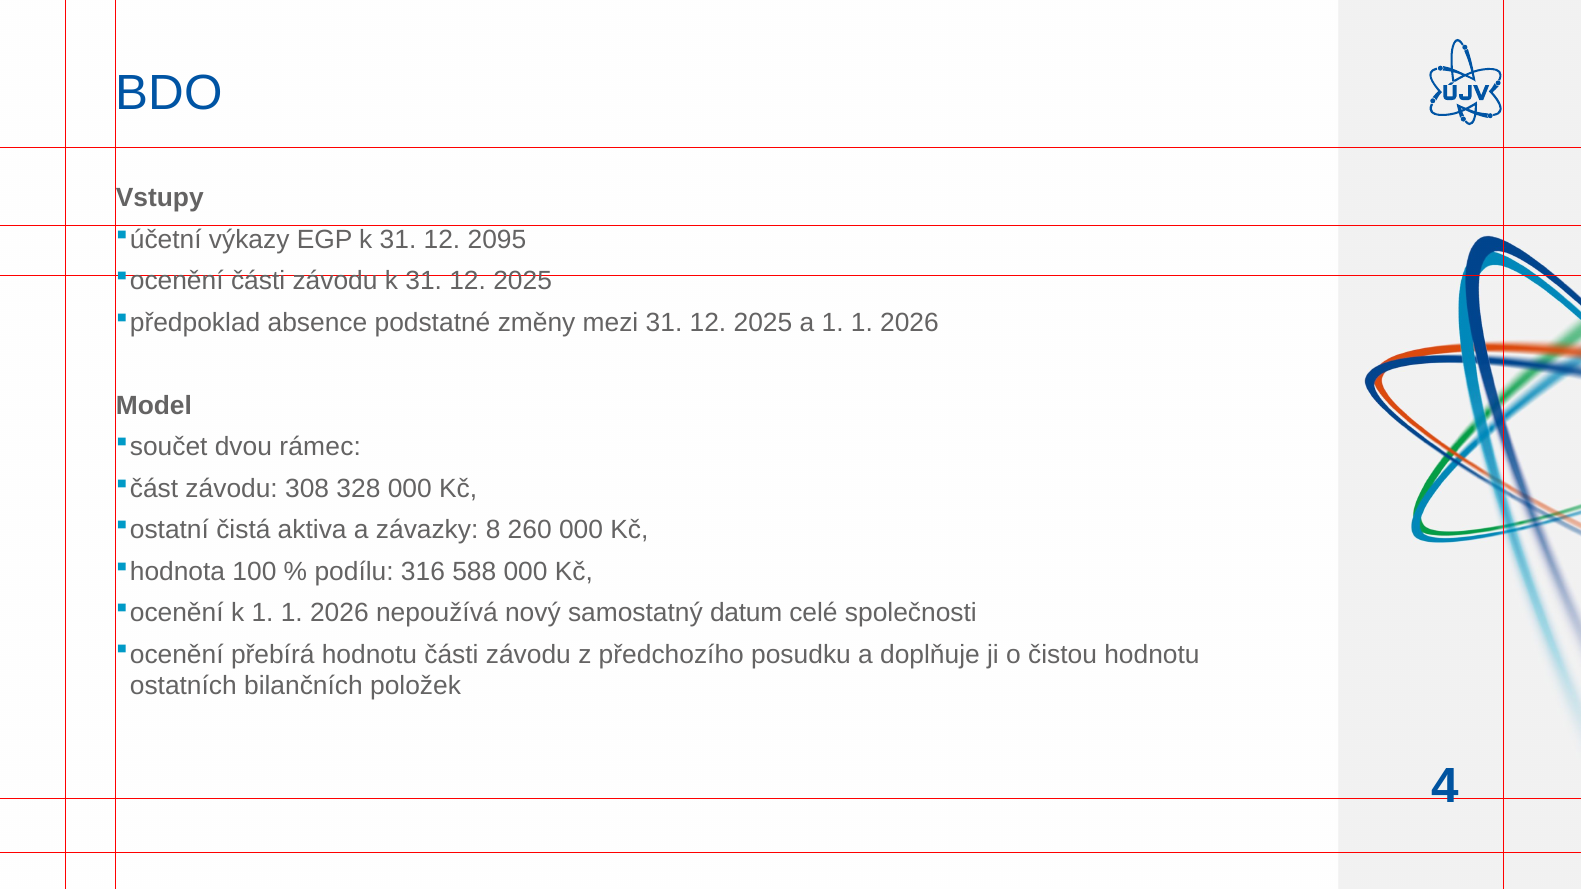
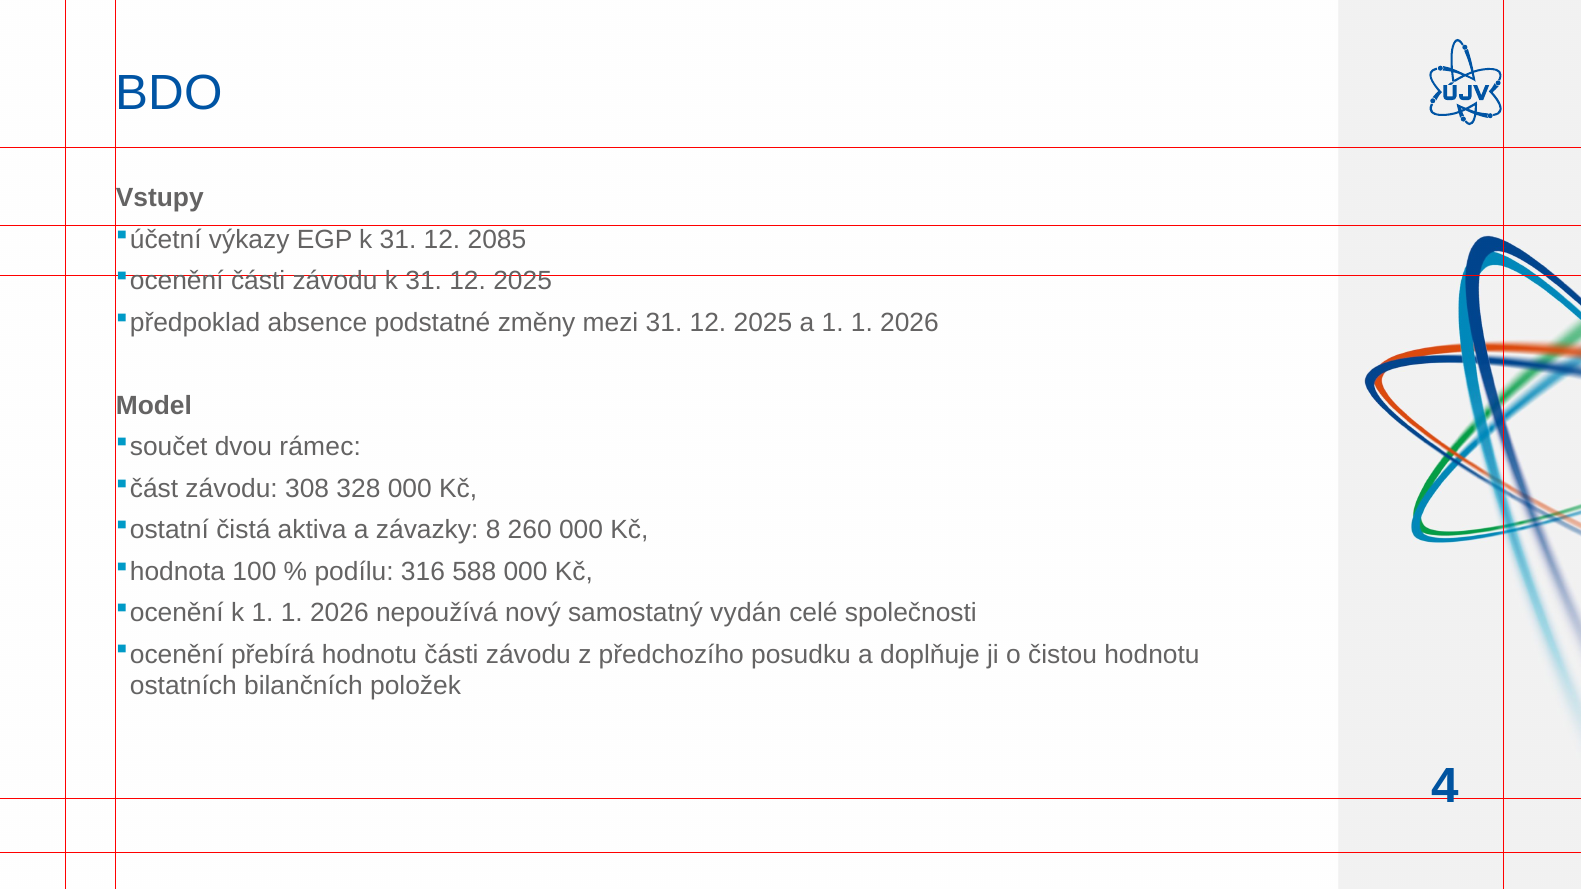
2095: 2095 -> 2085 (497, 240)
datum: datum -> vydán (746, 613)
